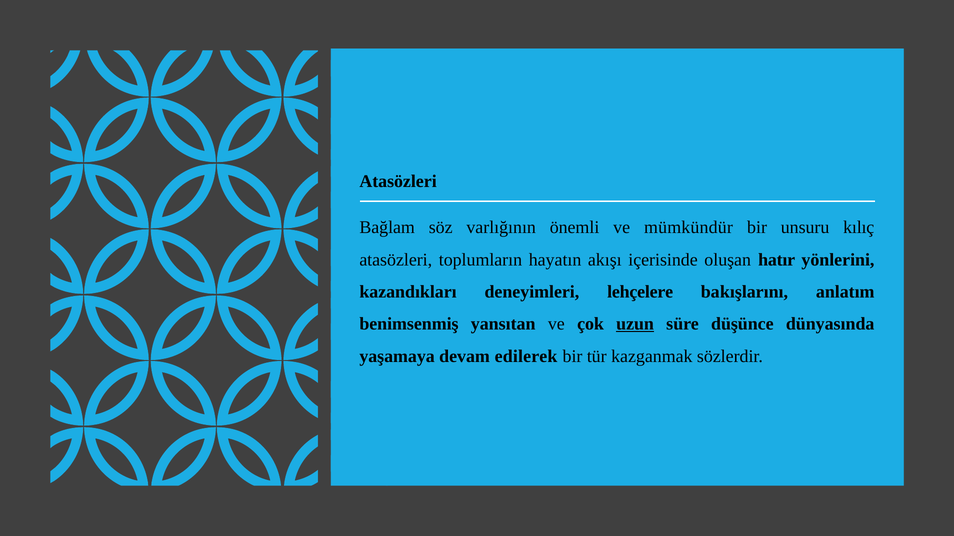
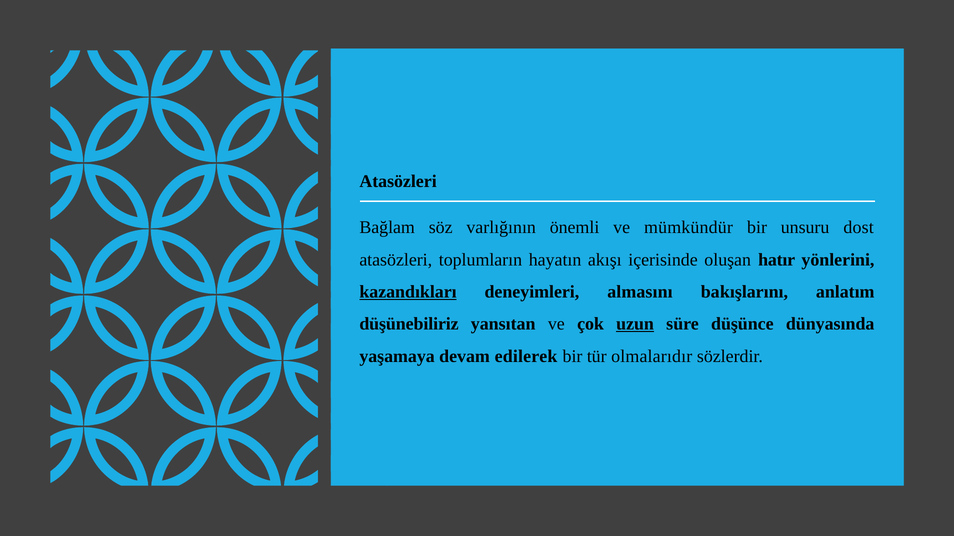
kılıç: kılıç -> dost (859, 228)
kazandıkları underline: none -> present (408, 292)
lehçelere: lehçelere -> almasını (640, 292)
benimsenmiş: benimsenmiş -> düşünebiliriz (409, 324)
kazganmak: kazganmak -> olmalarıdır (652, 357)
